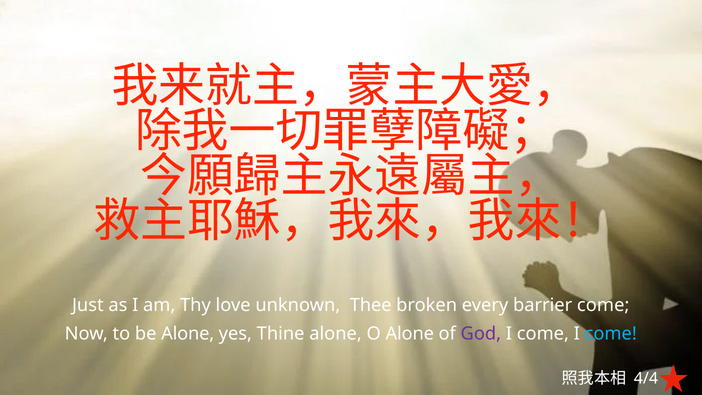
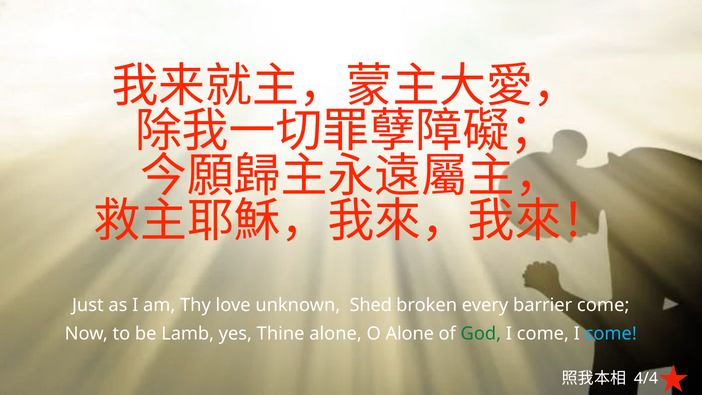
Thee: Thee -> Shed (371, 305)
be Alone: Alone -> Lamb (188, 333)
God colour: purple -> green (481, 333)
